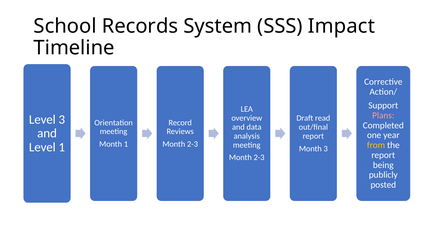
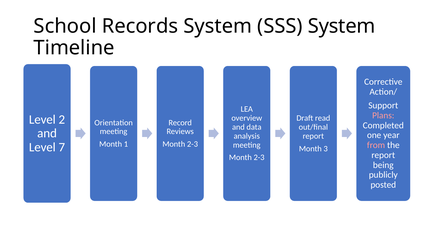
SSS Impact: Impact -> System (342, 26)
Level 3: 3 -> 2 (62, 119)
from colour: yellow -> pink (376, 145)
Level 1: 1 -> 7 (62, 147)
